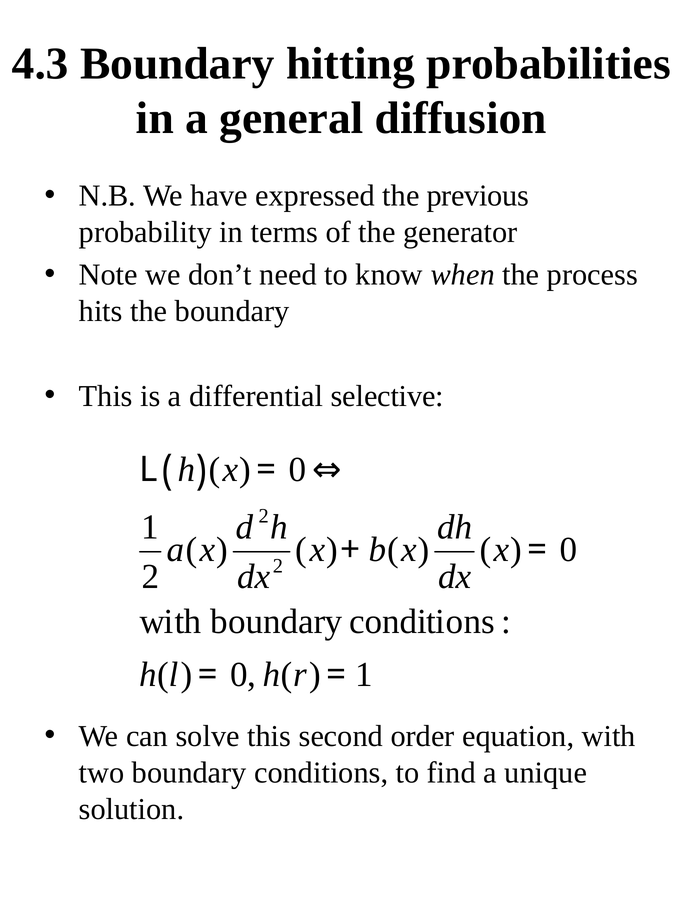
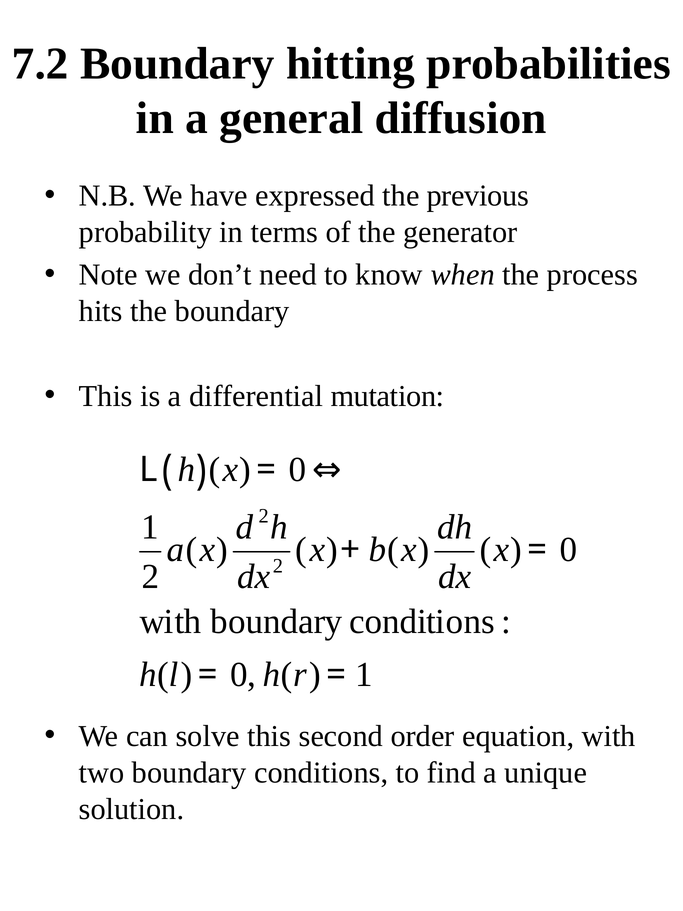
4.3: 4.3 -> 7.2 (40, 64)
selective: selective -> mutation (387, 396)
